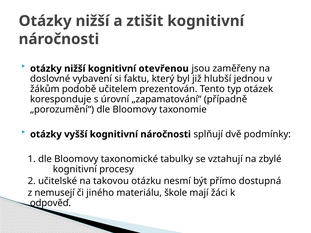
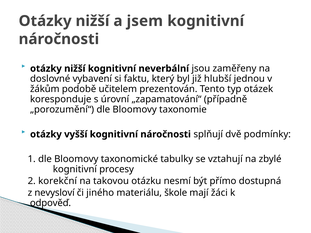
ztišit: ztišit -> jsem (145, 21)
otevřenou: otevřenou -> neverbální (164, 69)
učitelské: učitelské -> korekční (58, 181)
nemusejí: nemusejí -> nevysloví (55, 193)
